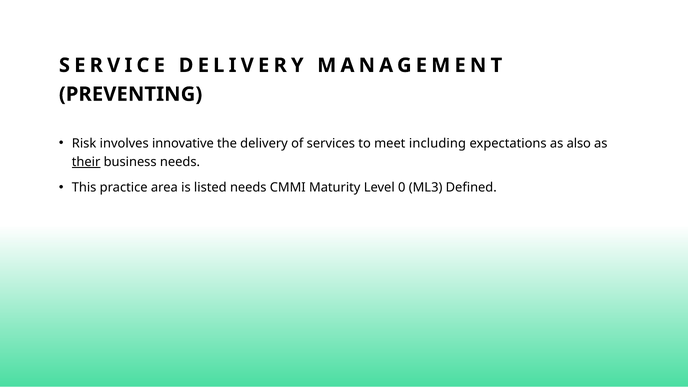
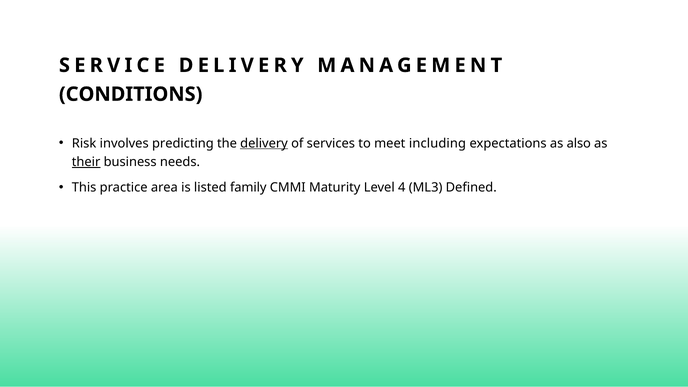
PREVENTING: PREVENTING -> CONDITIONS (131, 94)
innovative: innovative -> predicting (183, 143)
delivery underline: none -> present (264, 143)
listed needs: needs -> family (248, 188)
0: 0 -> 4 (402, 188)
